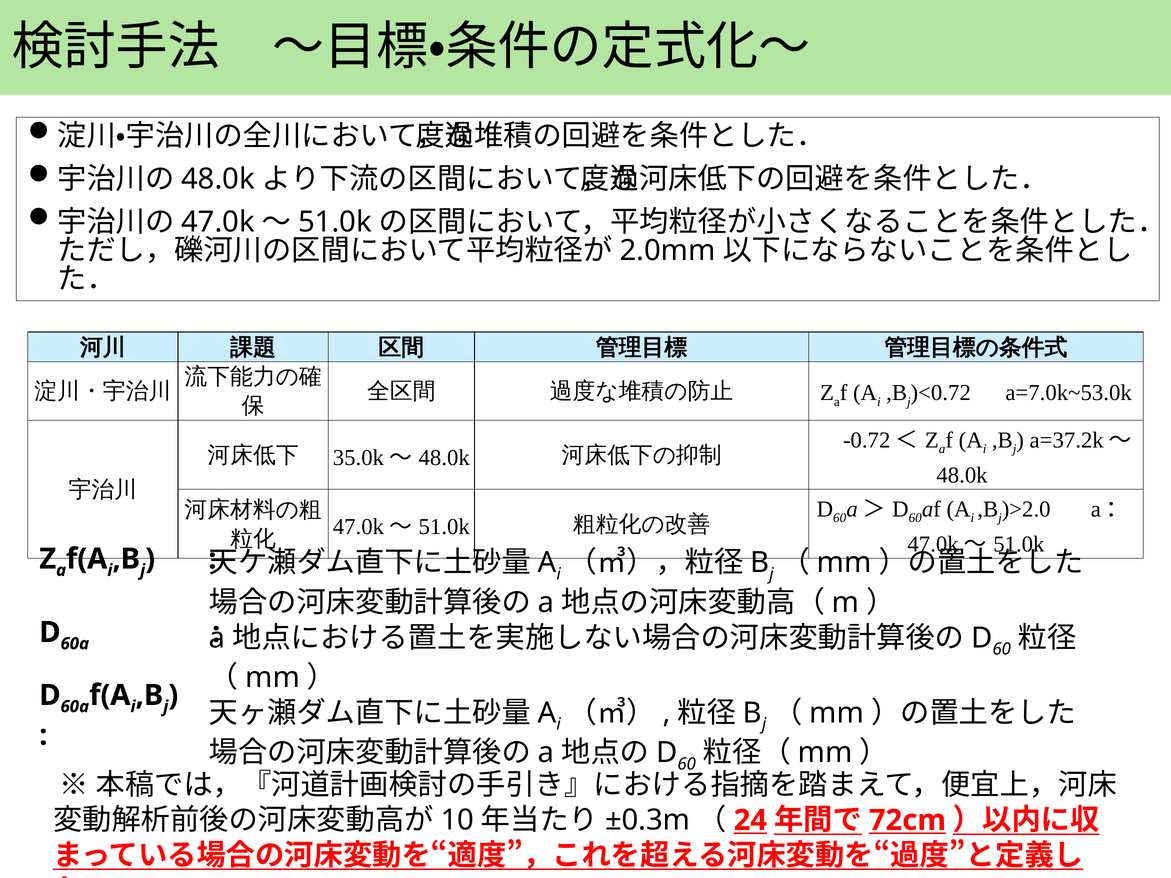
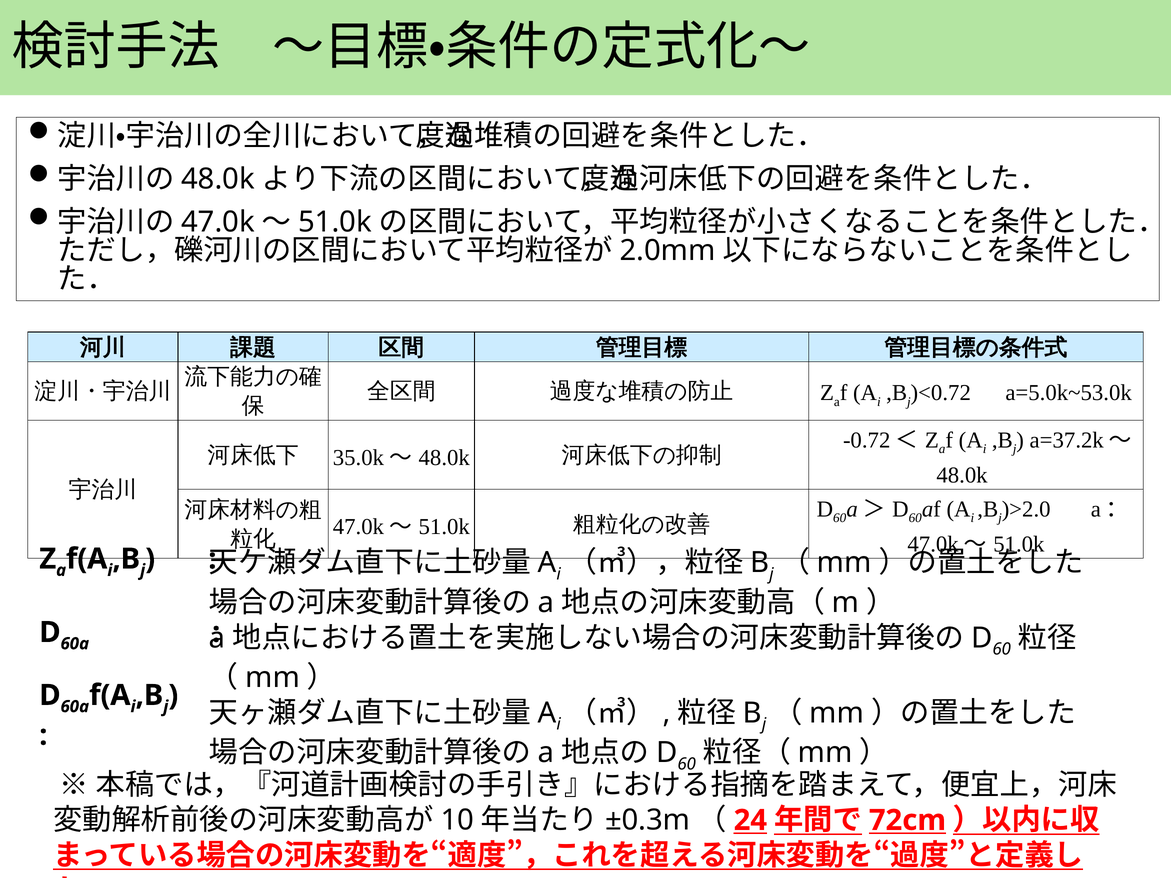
a=7.0k~53.0k: a=7.0k~53.0k -> a=5.0k~53.0k (1069, 393)
